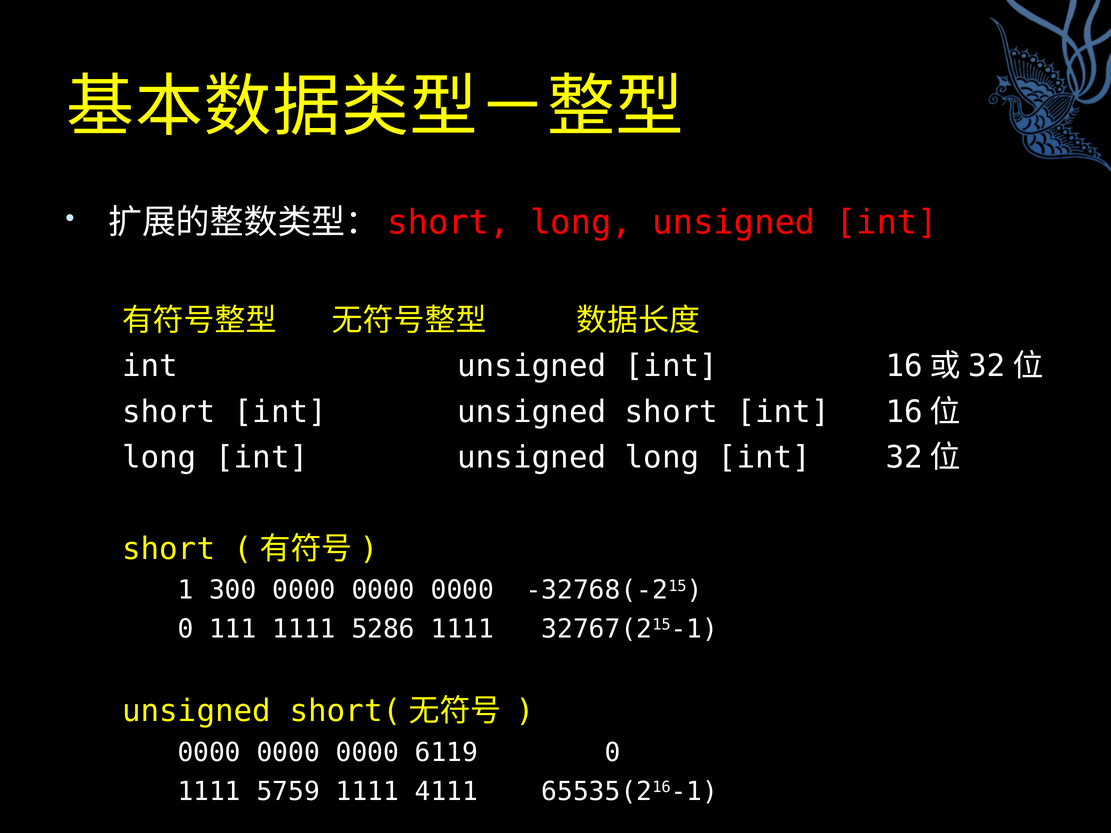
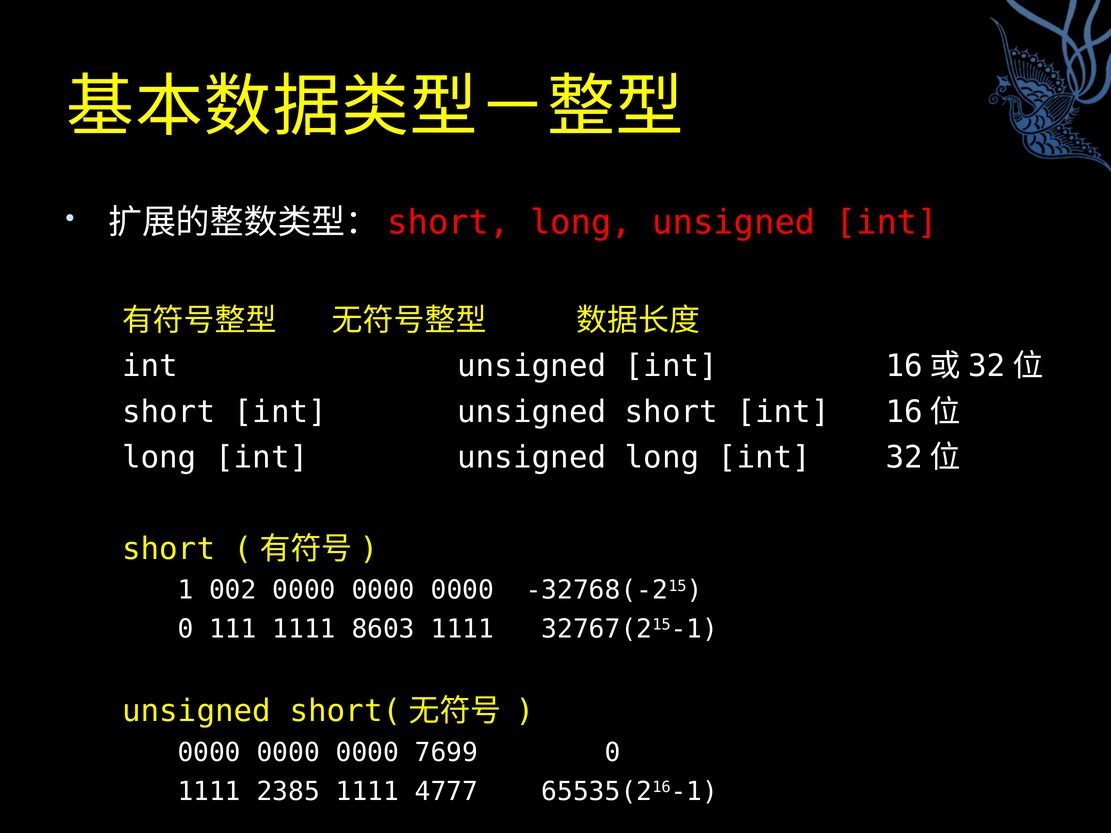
300: 300 -> 002 (233, 590)
5286: 5286 -> 8603 (383, 629)
6119: 6119 -> 7699 (446, 753)
5759: 5759 -> 2385 (288, 792)
4111: 4111 -> 4777 (446, 792)
